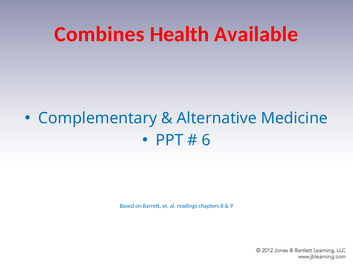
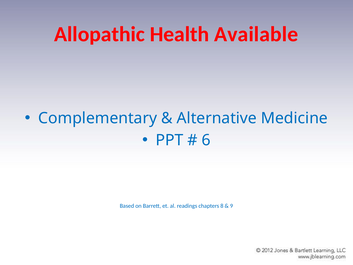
Combines: Combines -> Allopathic (100, 34)
